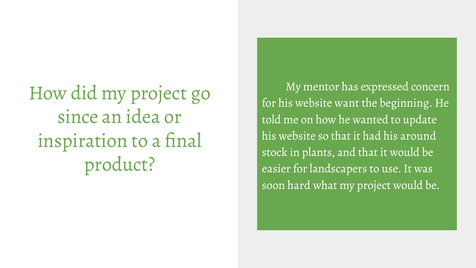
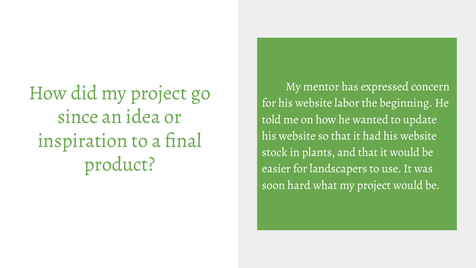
want: want -> labor (347, 103)
had his around: around -> website (418, 136)
